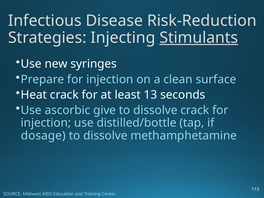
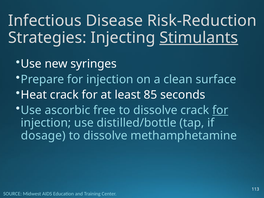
13: 13 -> 85 (150, 95)
give: give -> free (105, 110)
for underline: none -> present (220, 110)
